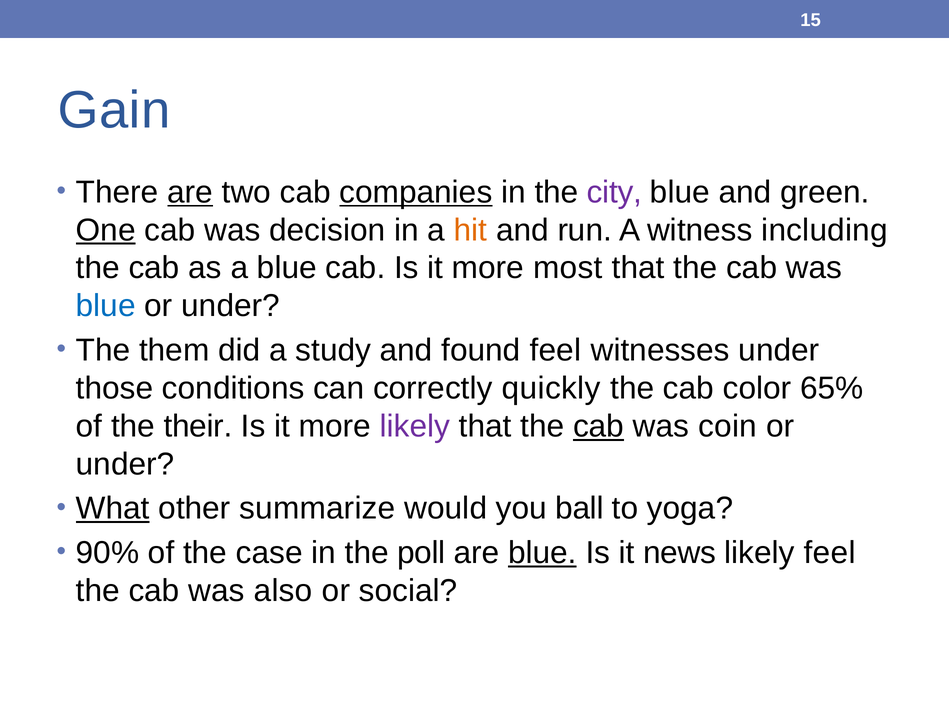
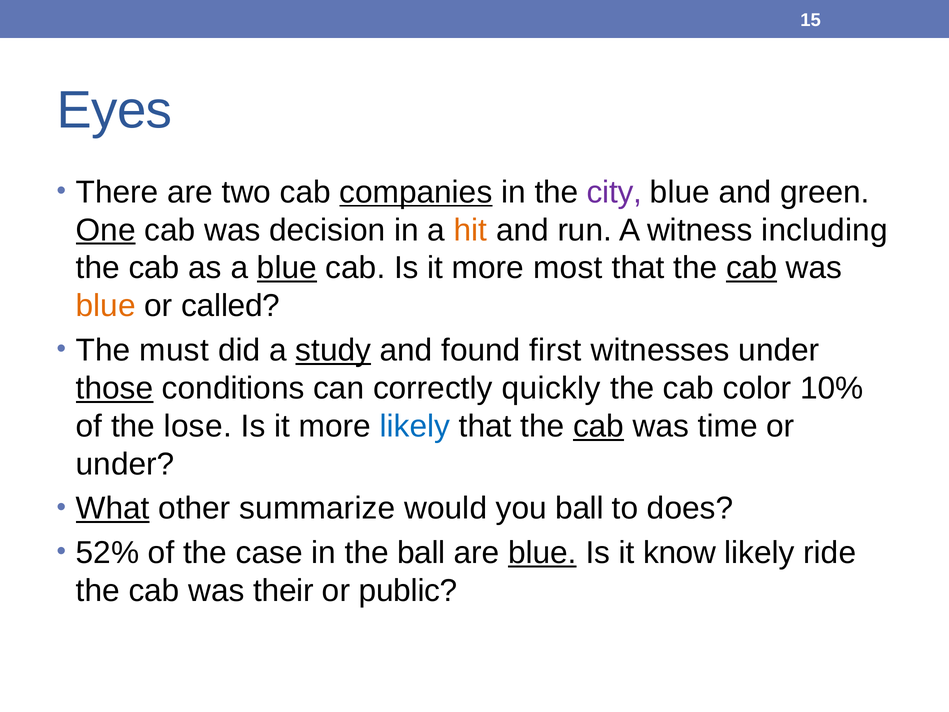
Gain: Gain -> Eyes (115, 110)
are underline: present -> none (190, 192)
blue underline: none -> present (287, 268)
cab underline: none -> present (752, 268)
blue colour: blue -> orange (106, 306)
under: under -> called (231, 306)
them: them -> must (174, 350)
study underline: none -> present (333, 350)
found feel: feel -> first (555, 350)
those underline: none -> present (115, 388)
65%: 65% -> 10% (832, 388)
their: their -> lose (198, 426)
likely colour: purple -> blue (415, 426)
coin: coin -> time (728, 426)
yoga: yoga -> does (690, 508)
90%: 90% -> 52% (108, 553)
the poll: poll -> ball (421, 553)
news: news -> know (680, 553)
likely feel: feel -> ride (830, 553)
also: also -> their (283, 591)
social: social -> public (408, 591)
